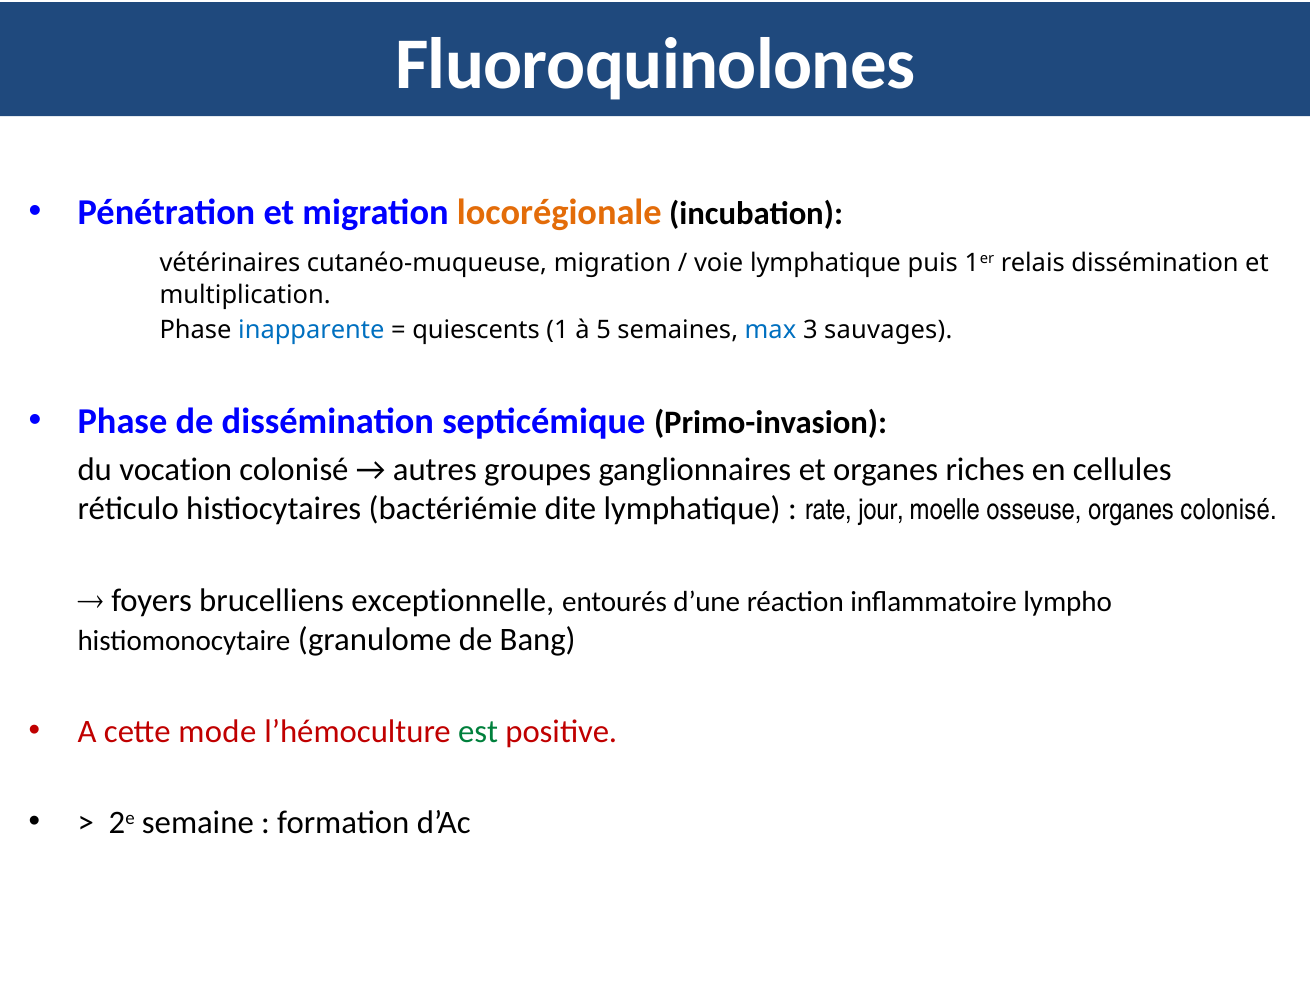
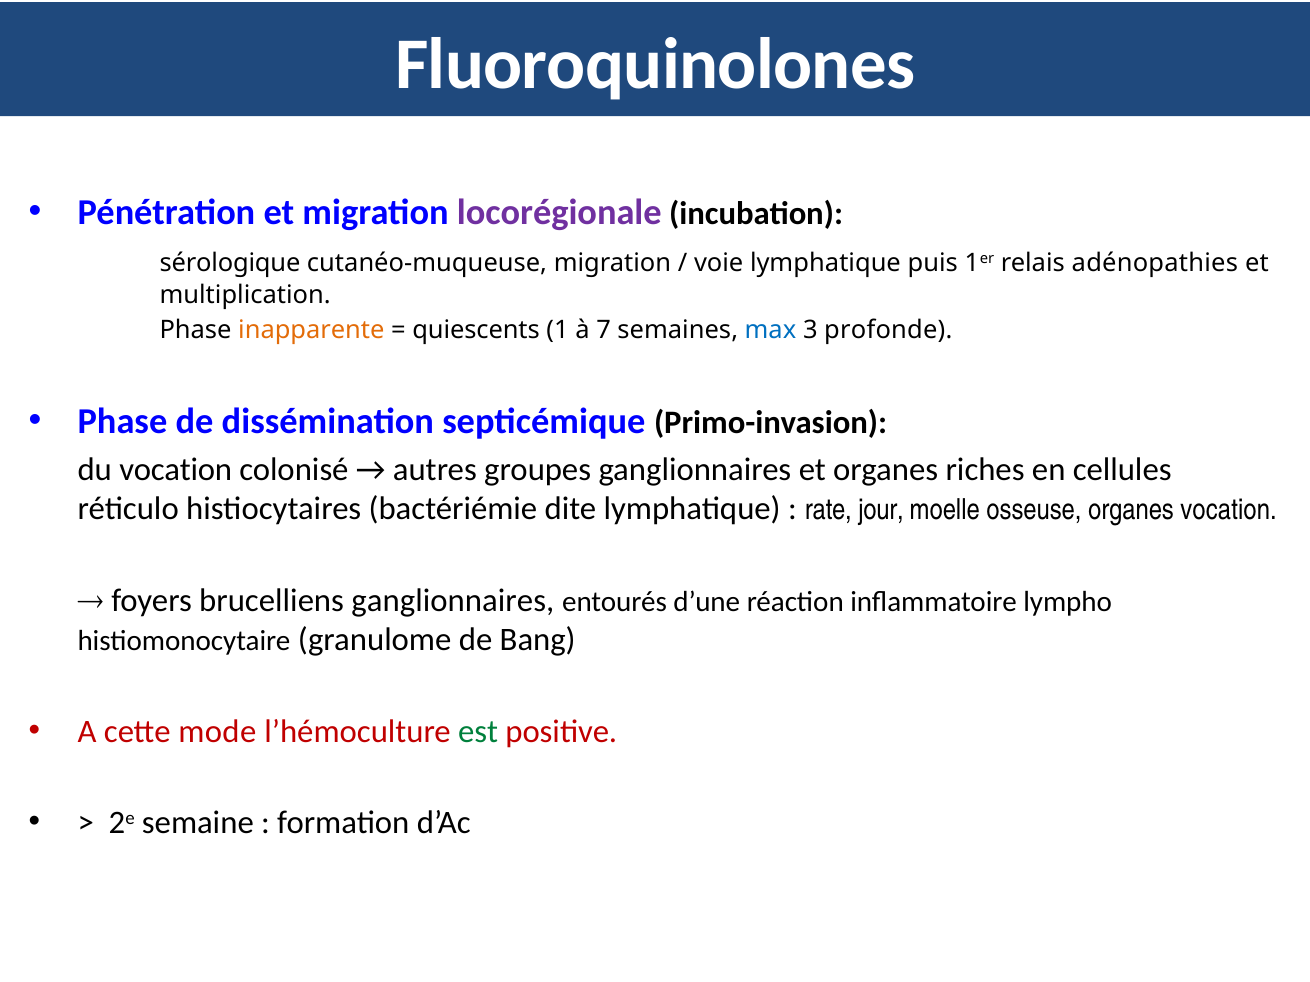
locorégionale colour: orange -> purple (559, 213)
vétérinaires: vétérinaires -> sérologique (230, 263)
relais dissémination: dissémination -> adénopathies (1155, 263)
inapparente colour: blue -> orange (311, 331)
5: 5 -> 7 (604, 331)
sauvages: sauvages -> profonde (888, 331)
organes colonisé: colonisé -> vocation (1229, 510)
brucelliens exceptionnelle: exceptionnelle -> ganglionnaires (453, 601)
